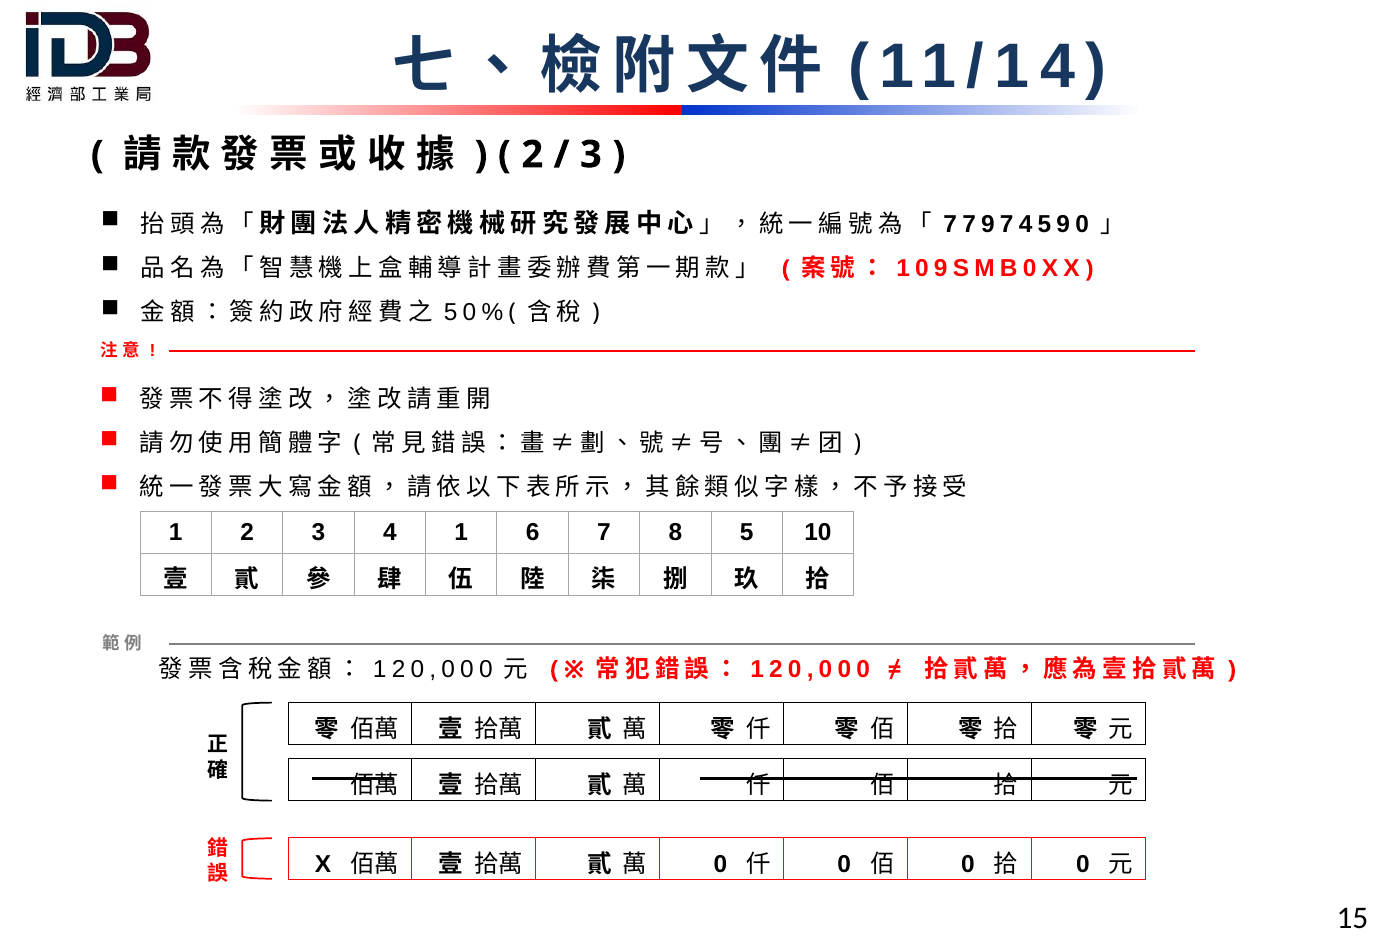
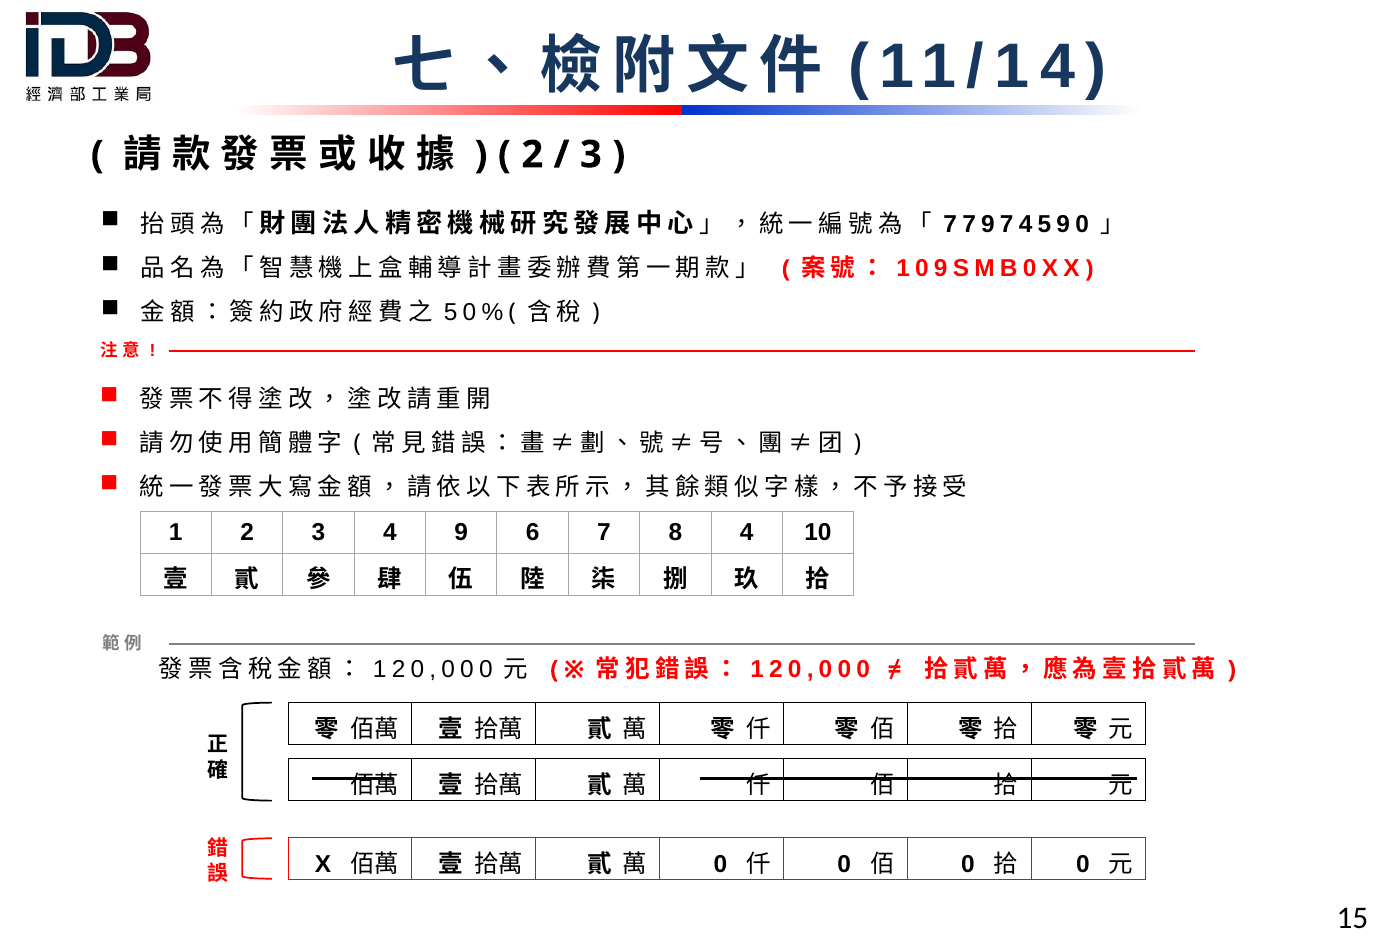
4 1: 1 -> 9 (461, 532)
8 5: 5 -> 4 (747, 532)
